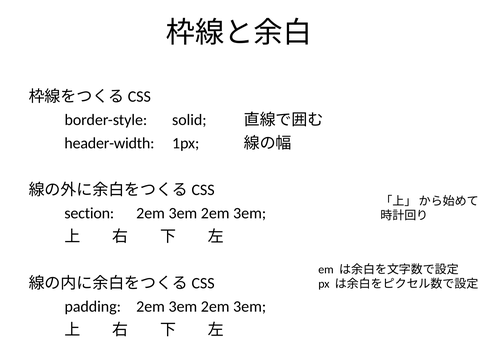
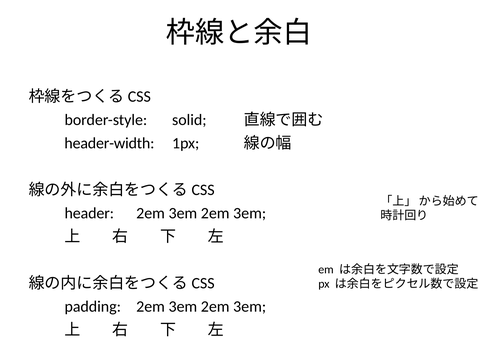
section: section -> header (89, 214)
